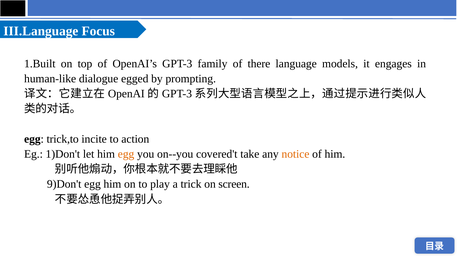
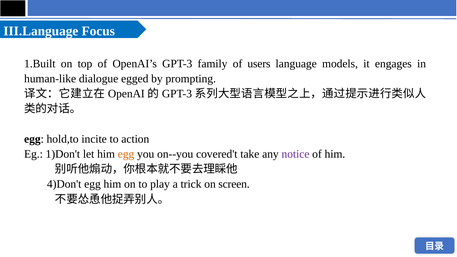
there: there -> users (259, 64)
trick,to: trick,to -> hold,to (63, 139)
notice colour: orange -> purple (295, 154)
9)Don't: 9)Don't -> 4)Don't (64, 184)
